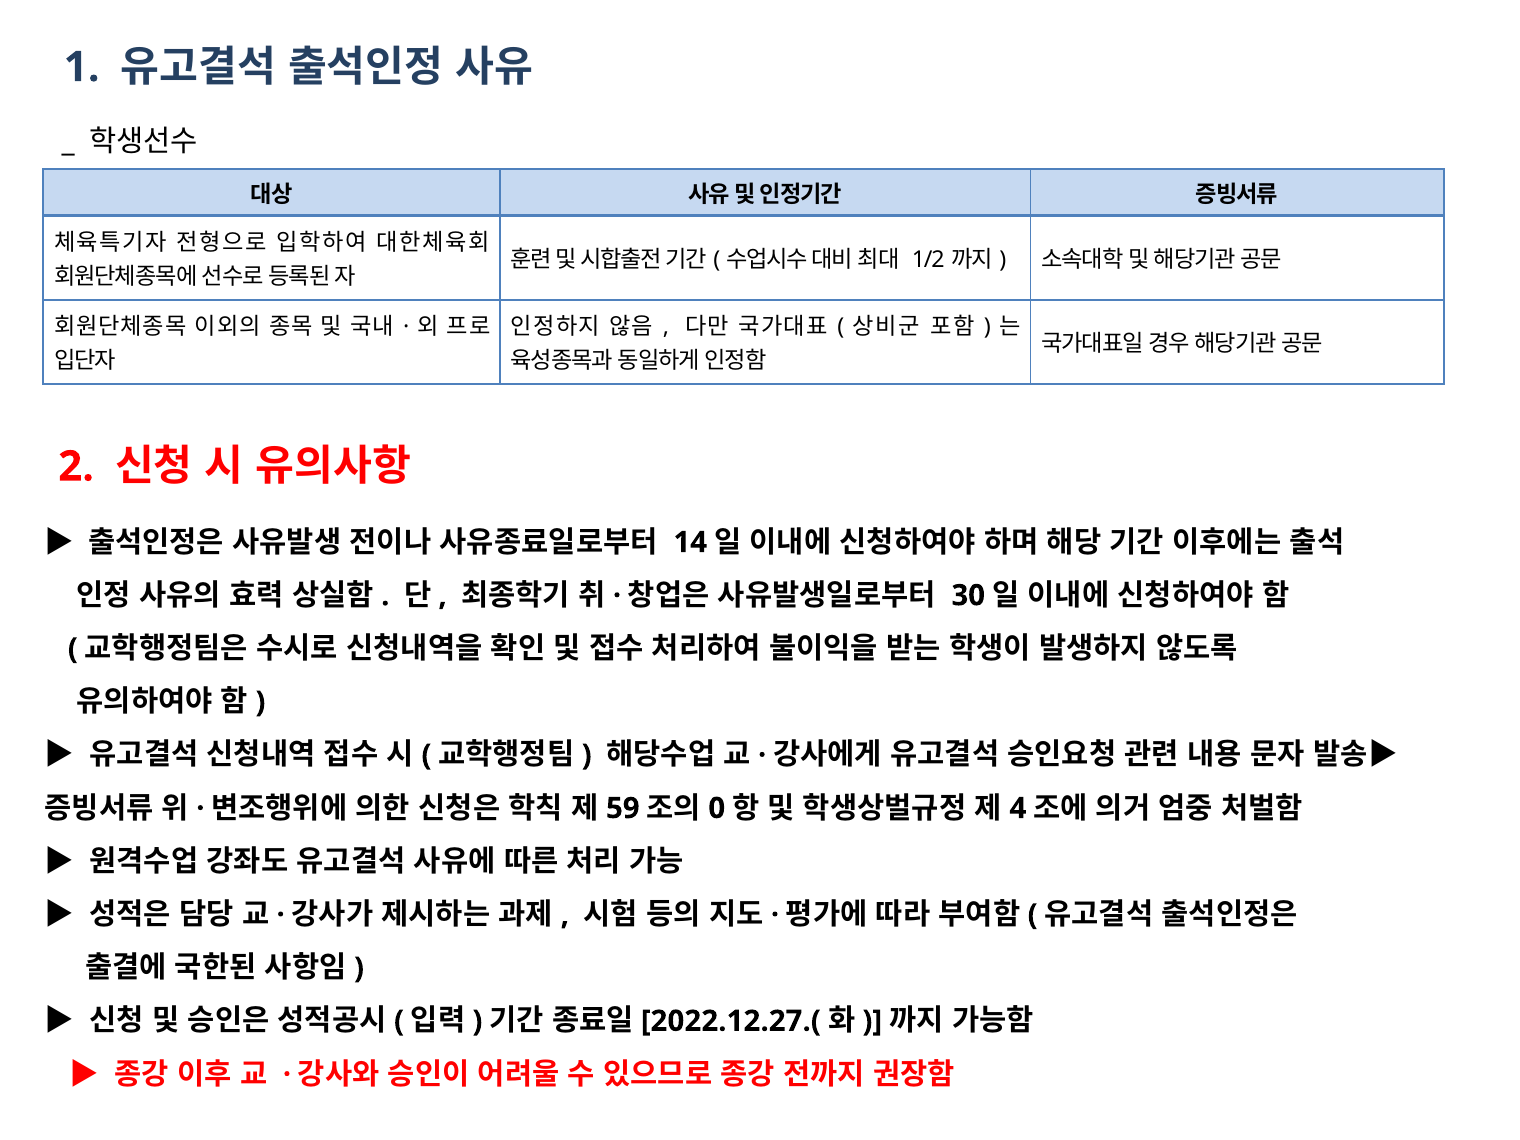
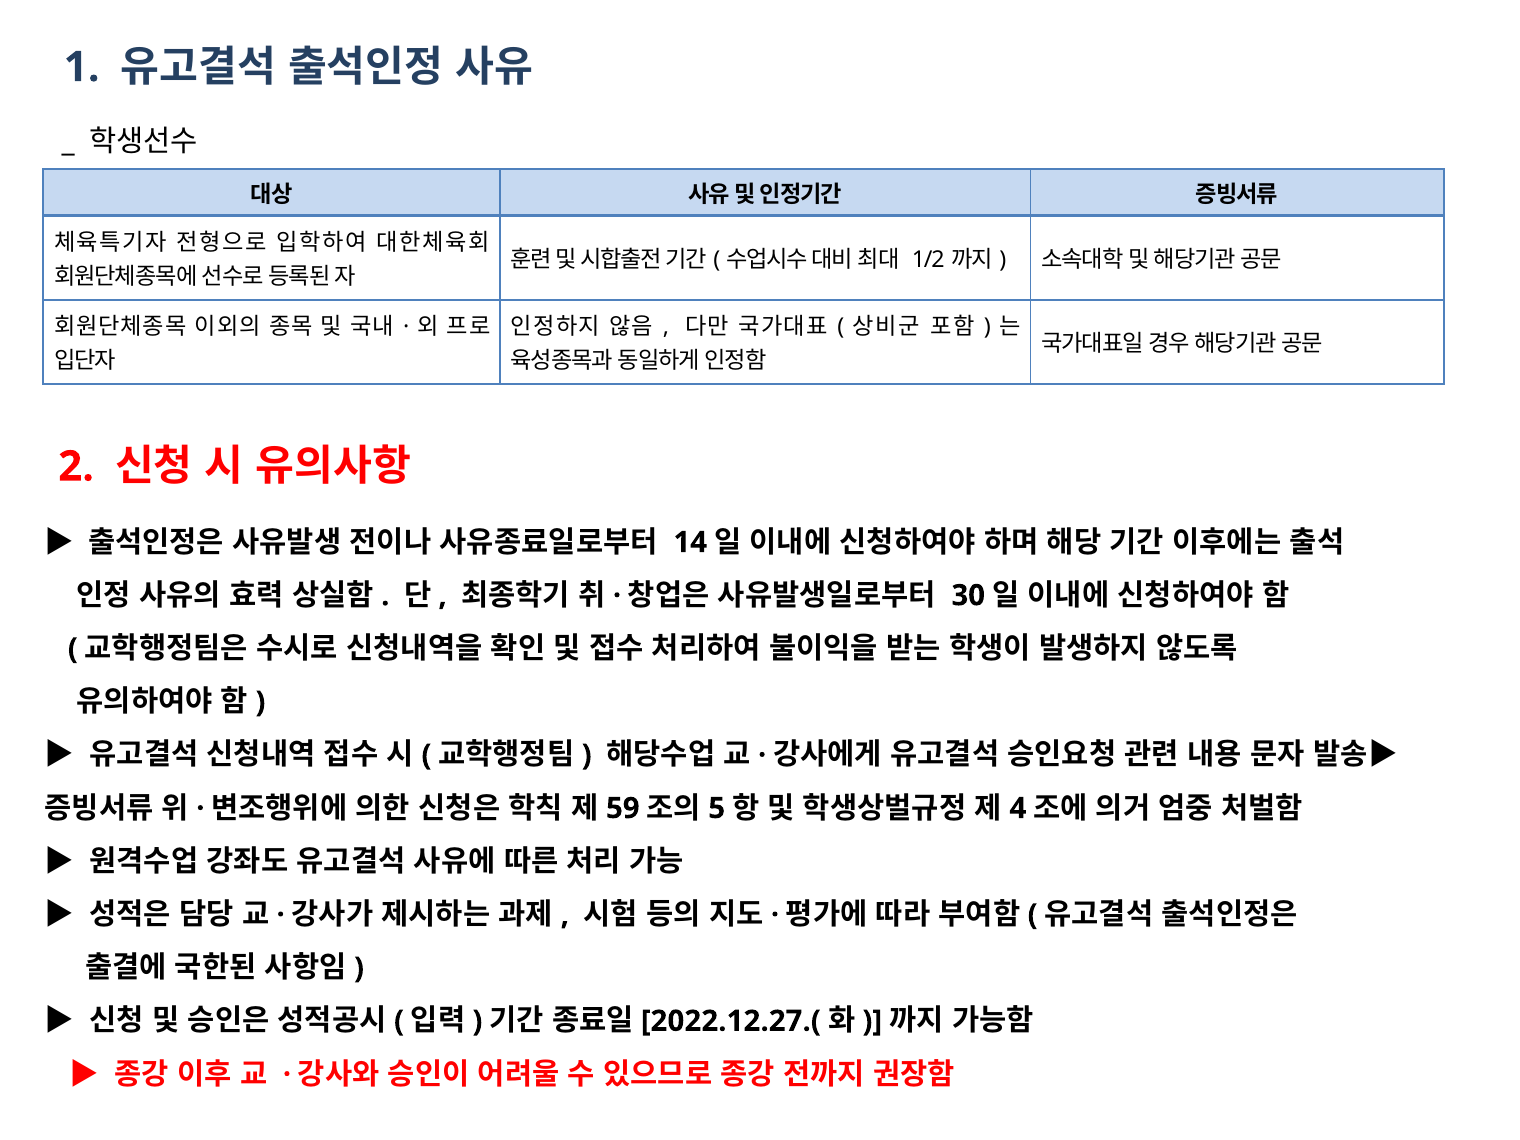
0: 0 -> 5 (717, 808)
